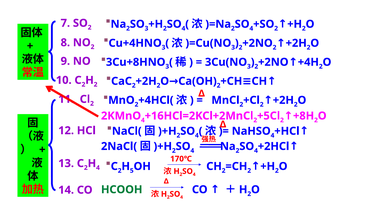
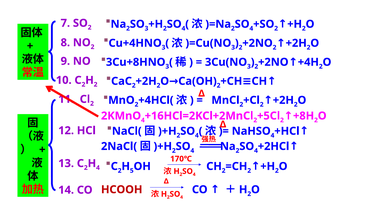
HCOOH colour: green -> red (122, 189)
